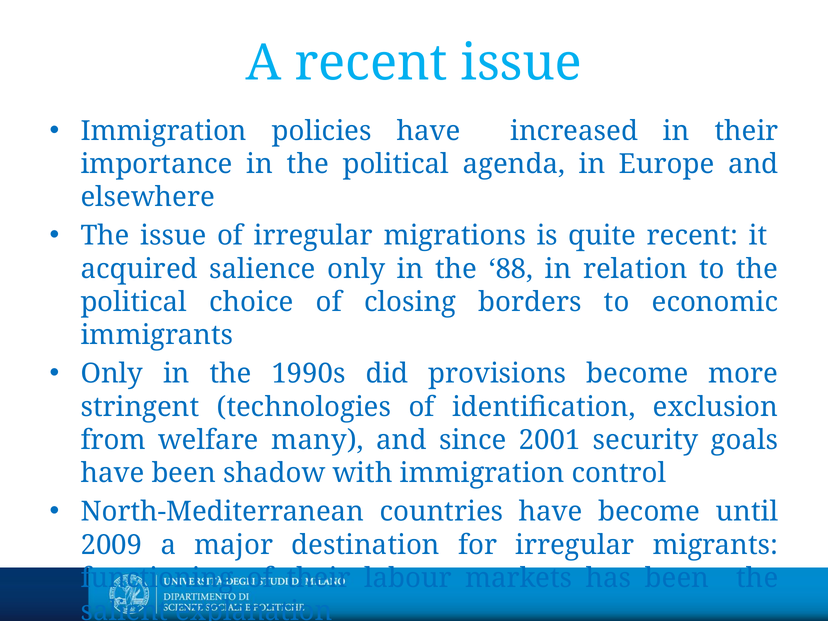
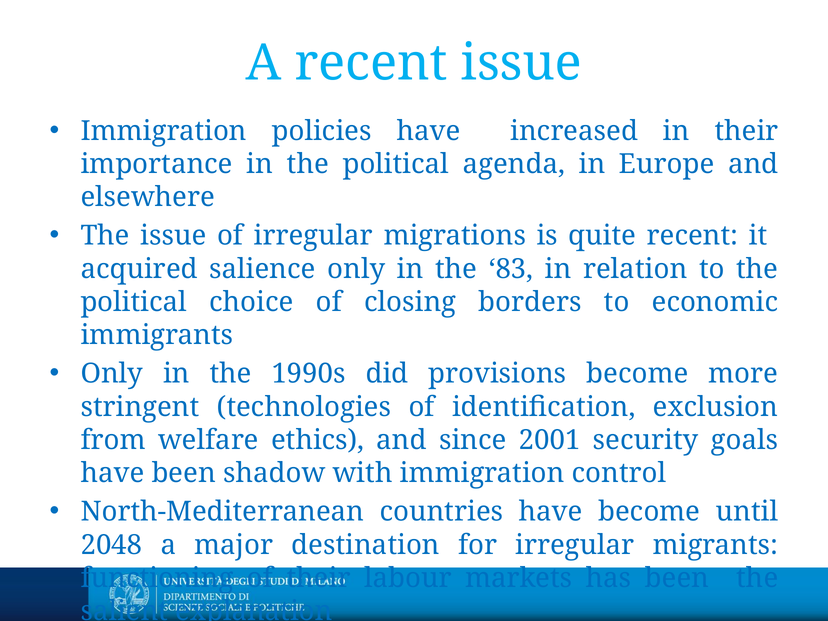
88: 88 -> 83 (511, 269)
many: many -> ethics (318, 440)
2009: 2009 -> 2048 (111, 545)
